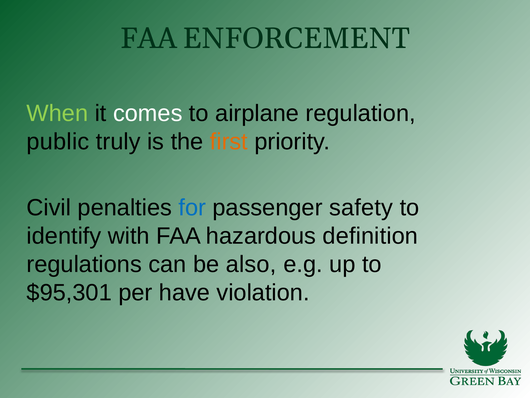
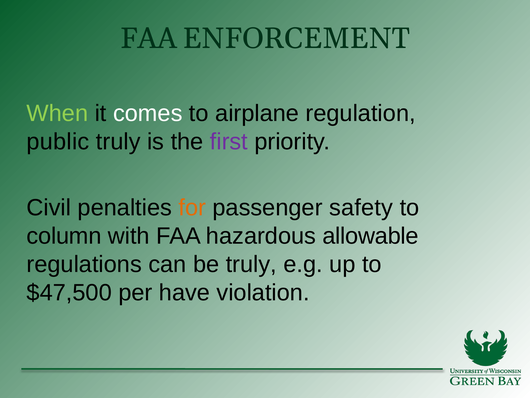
first colour: orange -> purple (229, 141)
for colour: blue -> orange (192, 207)
identify: identify -> column (64, 236)
definition: definition -> allowable (371, 236)
be also: also -> truly (251, 264)
$95,301: $95,301 -> $47,500 (69, 292)
